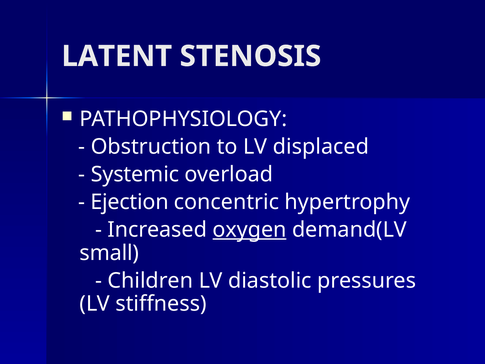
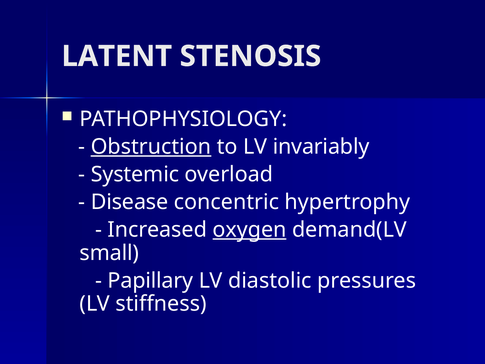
Obstruction underline: none -> present (151, 147)
displaced: displaced -> invariably (321, 147)
Ejection: Ejection -> Disease (130, 202)
Children: Children -> Papillary (150, 280)
